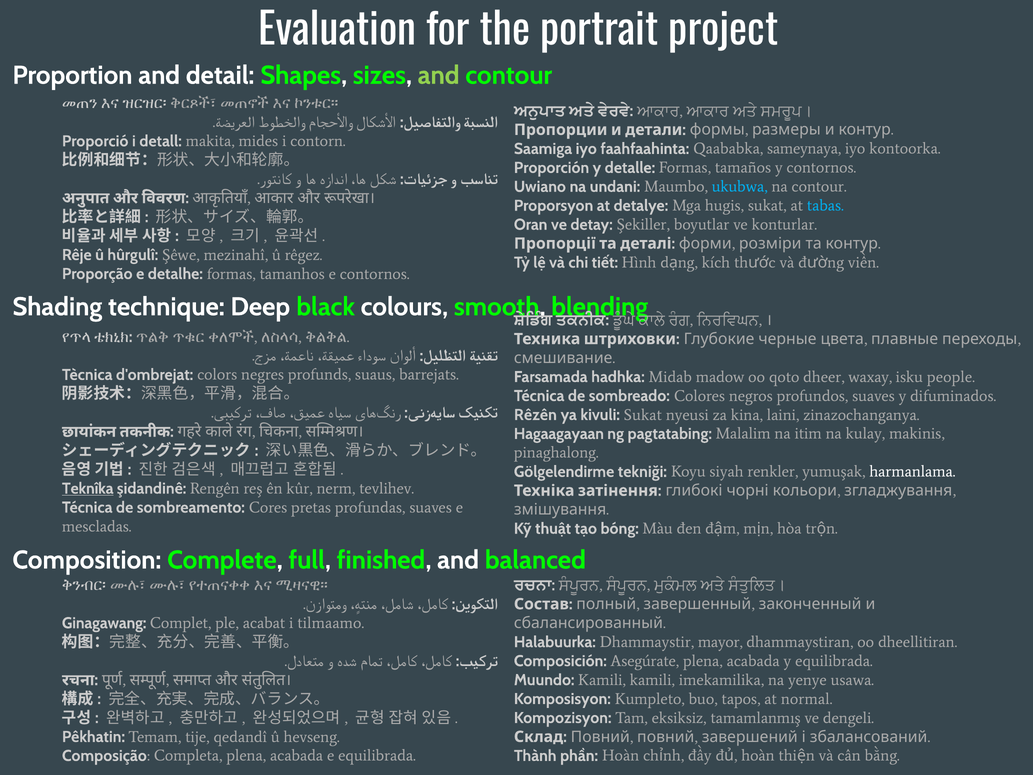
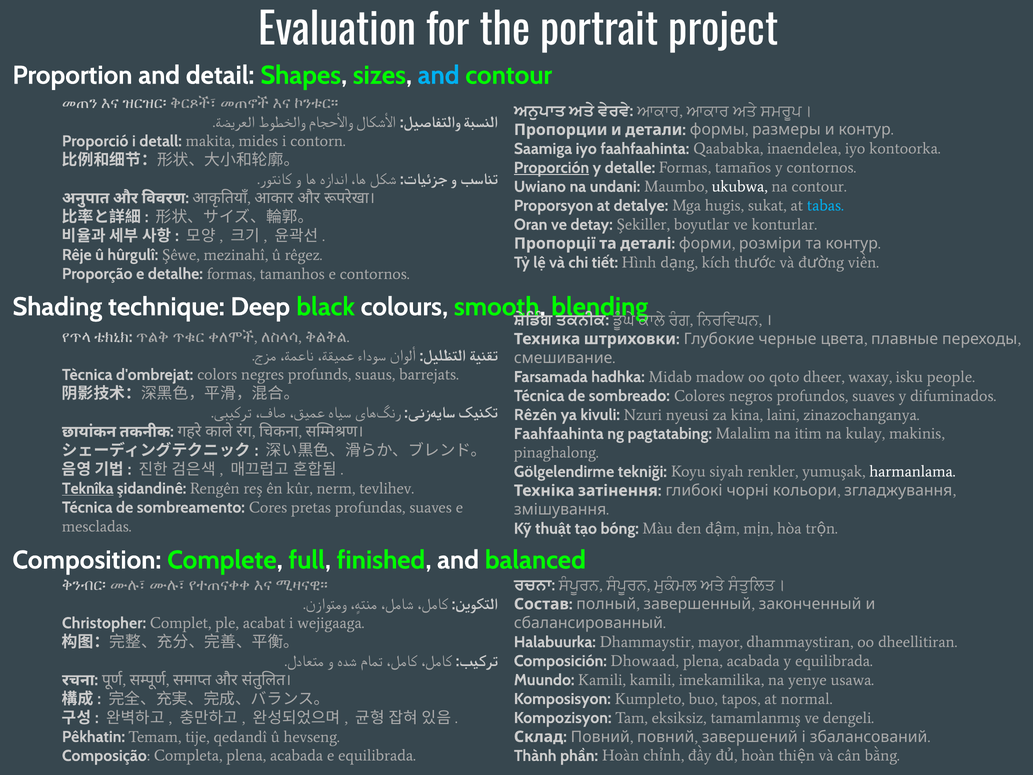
and colour: light green -> light blue (439, 75)
sameynaya: sameynaya -> inaendelea (804, 149)
Proporción underline: none -> present (552, 168)
ukubwa colour: light blue -> white (740, 187)
kivuli Sukat: Sukat -> Nzuri (643, 415)
Hagaagayaan: Hagaagayaan -> Faahfaahinta (559, 434)
Ginagawang: Ginagawang -> Christopher (104, 623)
tilmaamo: tilmaamo -> wejigaaga (331, 623)
Asegúrate: Asegúrate -> Dhowaad (645, 661)
